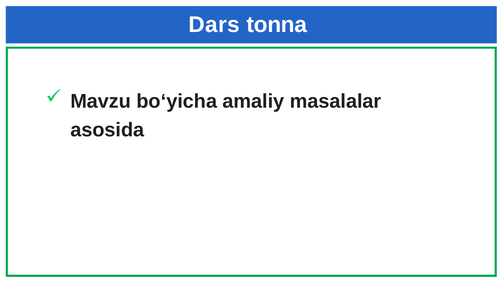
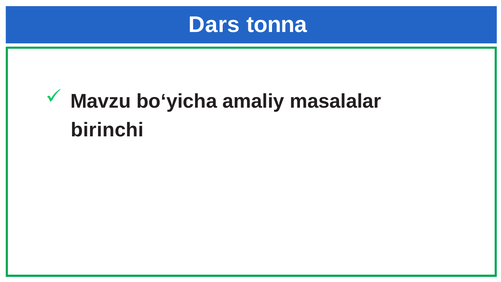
asosida: asosida -> birinchi (107, 130)
